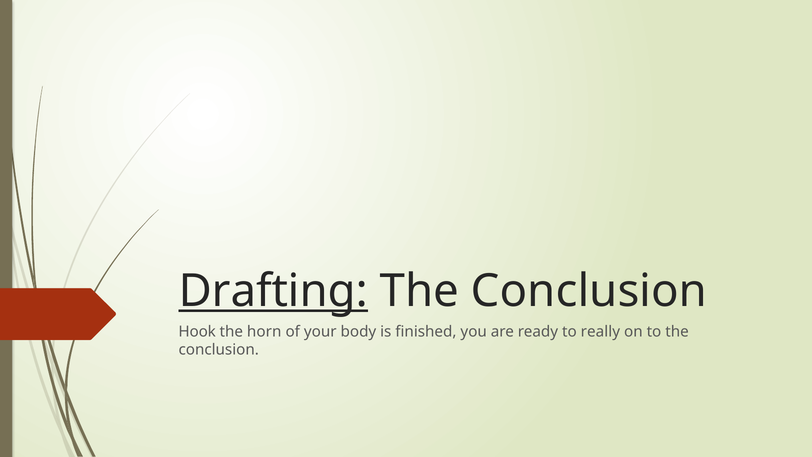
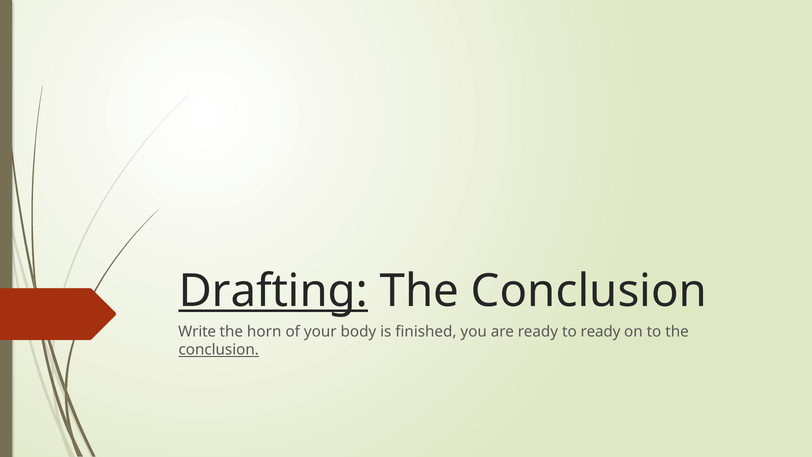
Hook: Hook -> Write (197, 331)
to really: really -> ready (600, 331)
conclusion underline: none -> present (219, 350)
